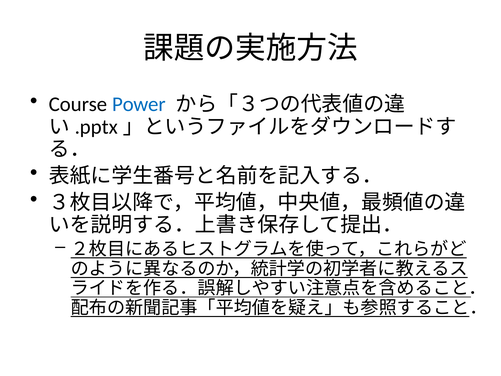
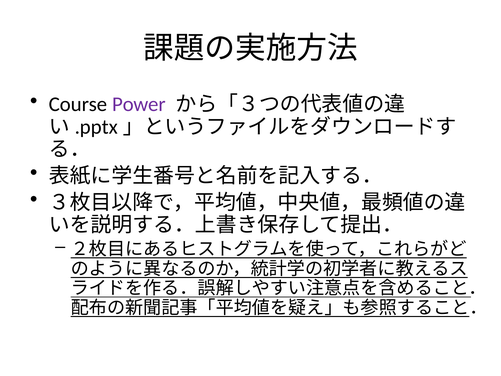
Power colour: blue -> purple (139, 104)
